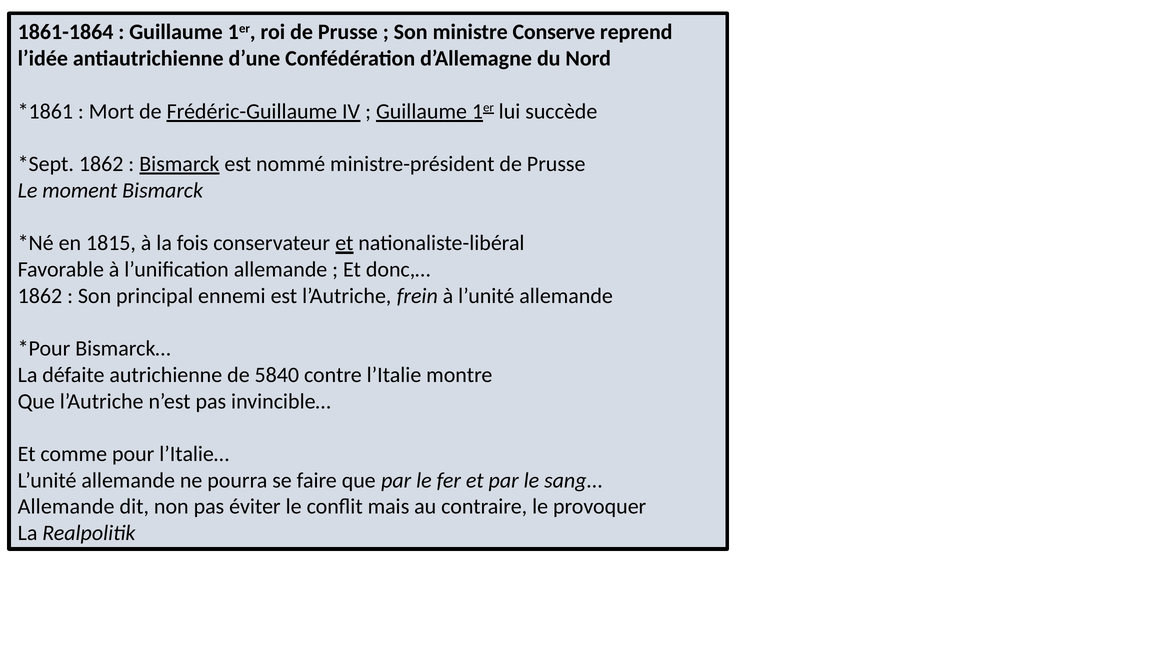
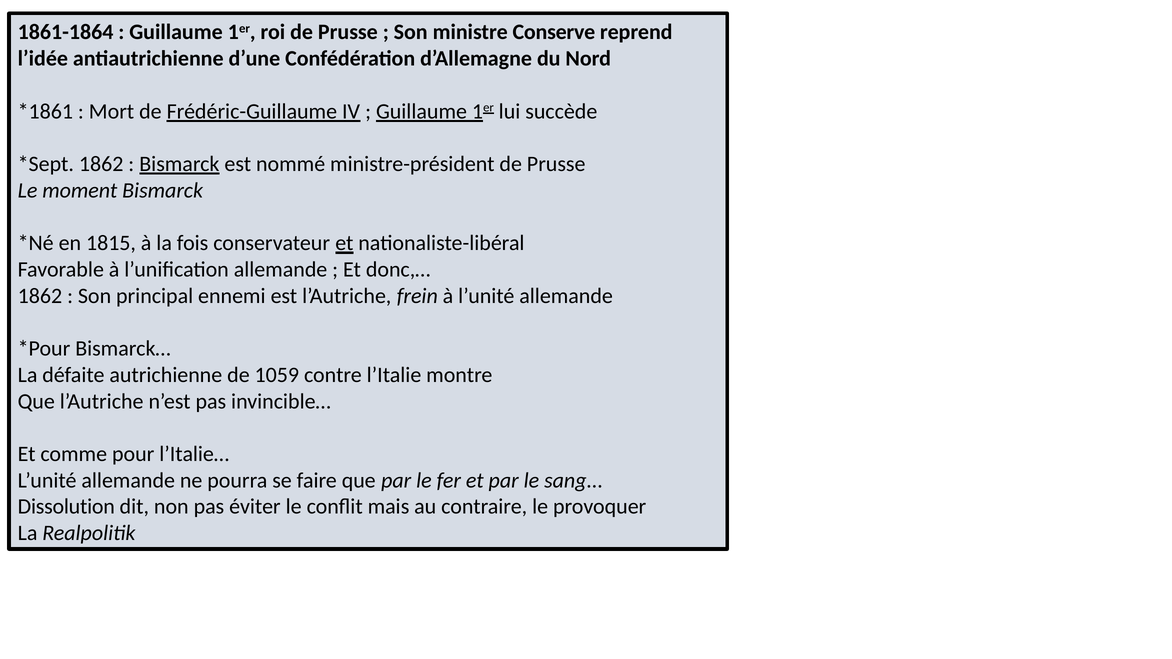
5840: 5840 -> 1059 (277, 375)
Allemande: Allemande -> Dissolution (66, 507)
